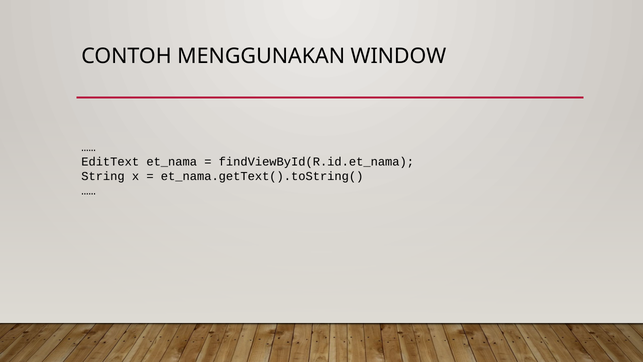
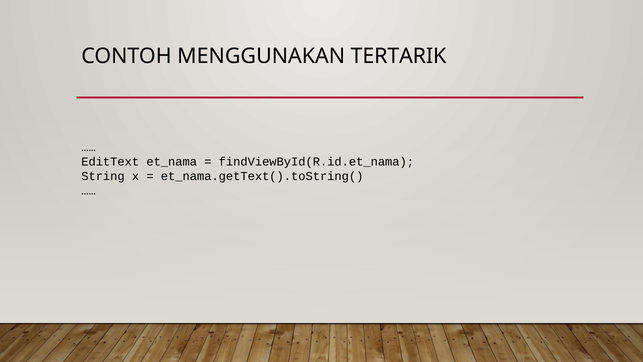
WINDOW: WINDOW -> TERTARIK (398, 56)
